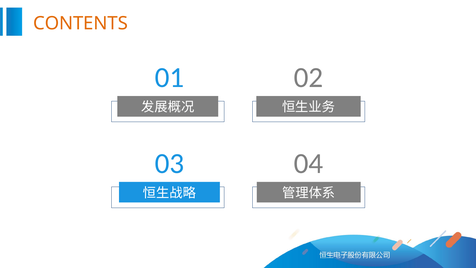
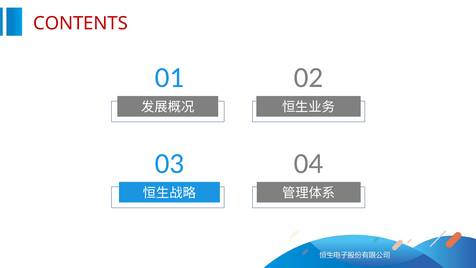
CONTENTS colour: orange -> red (81, 23)
